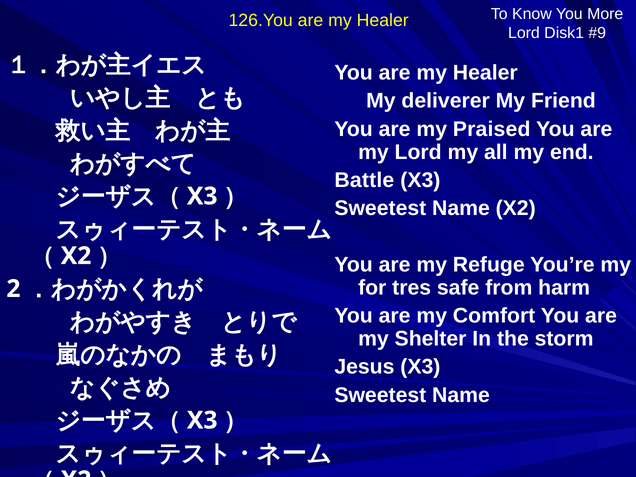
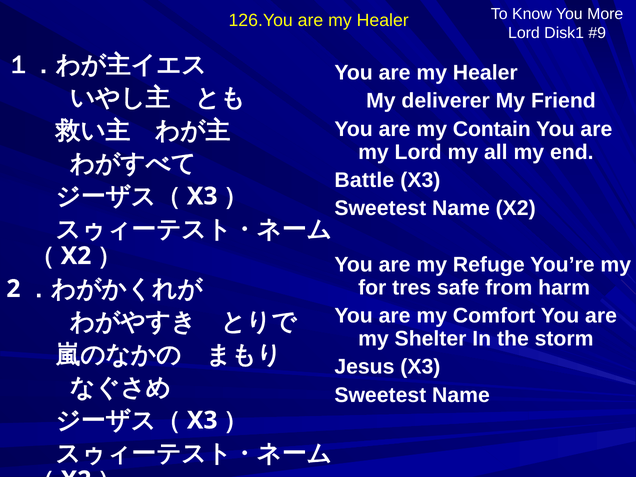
Praised: Praised -> Contain (492, 129)
